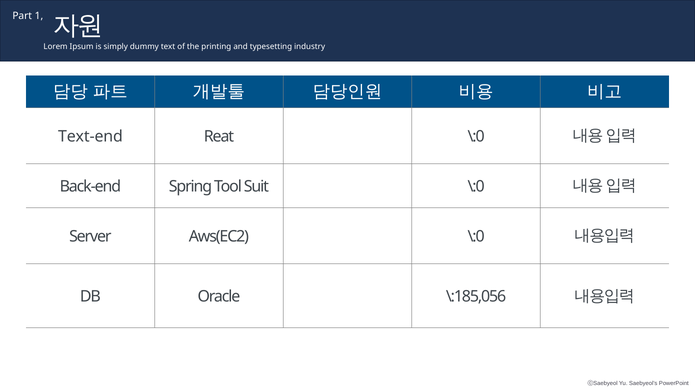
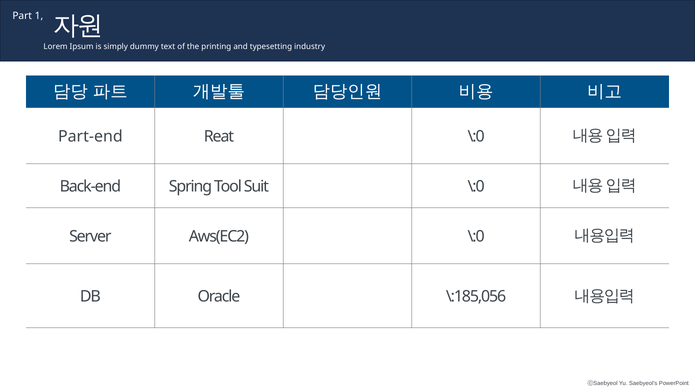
Text-end: Text-end -> Part-end (90, 136)
